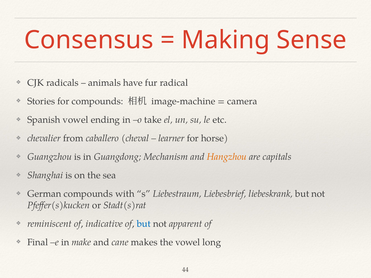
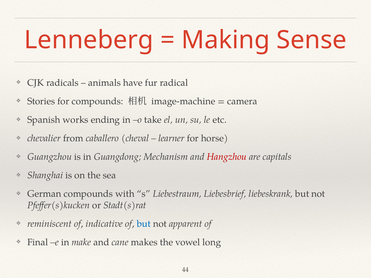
Consensus: Consensus -> Lenneberg (89, 40)
Spanish vowel: vowel -> works (76, 120)
Hangzhou colour: orange -> red (227, 157)
